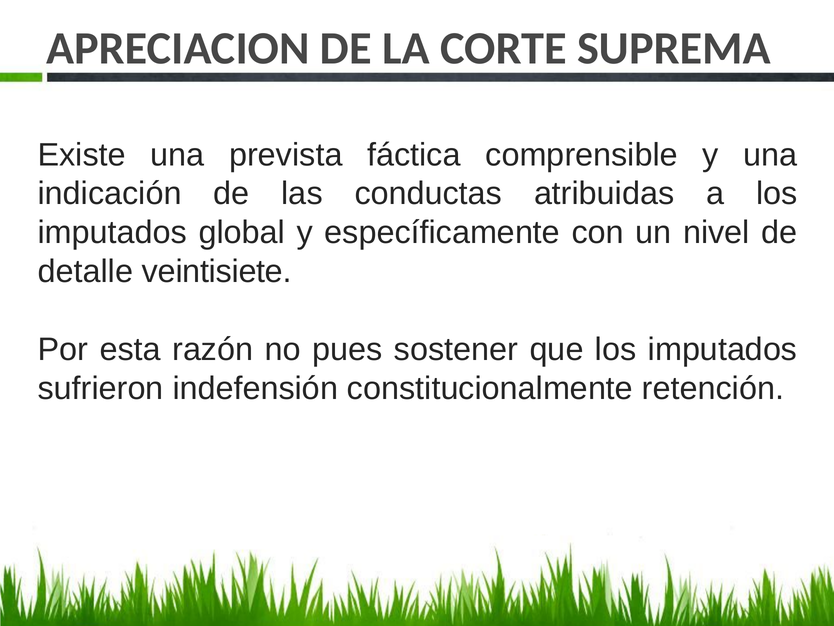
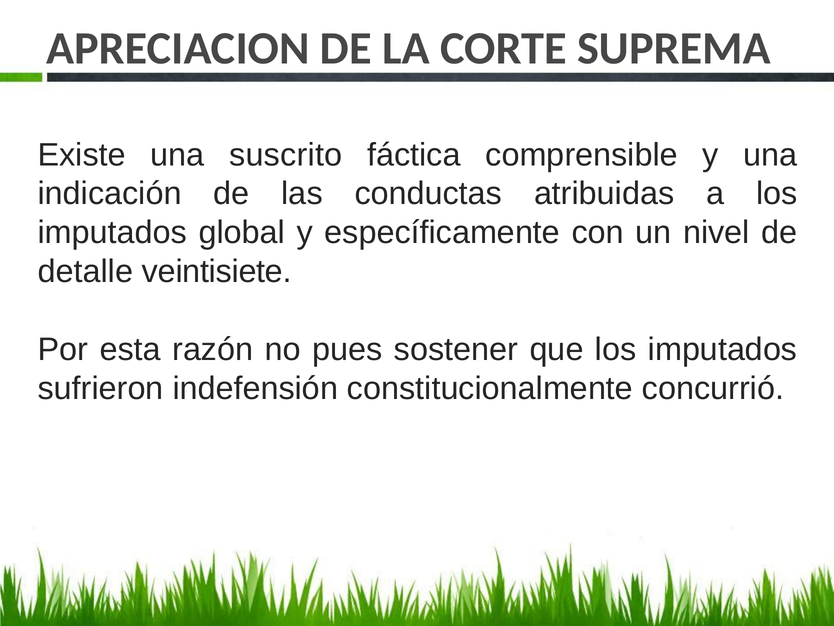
prevista: prevista -> suscrito (286, 155)
retención: retención -> concurrió (713, 388)
